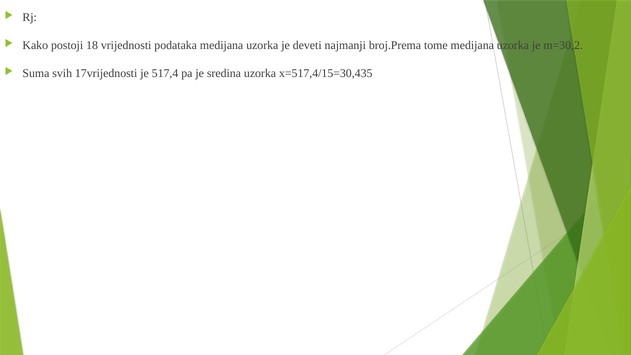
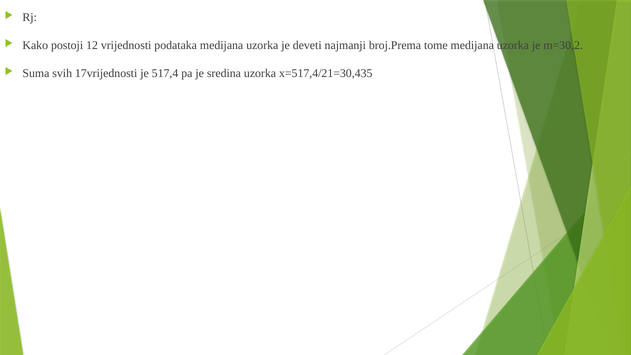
18: 18 -> 12 (92, 45)
x=517,4/15=30,435: x=517,4/15=30,435 -> x=517,4/21=30,435 (326, 73)
